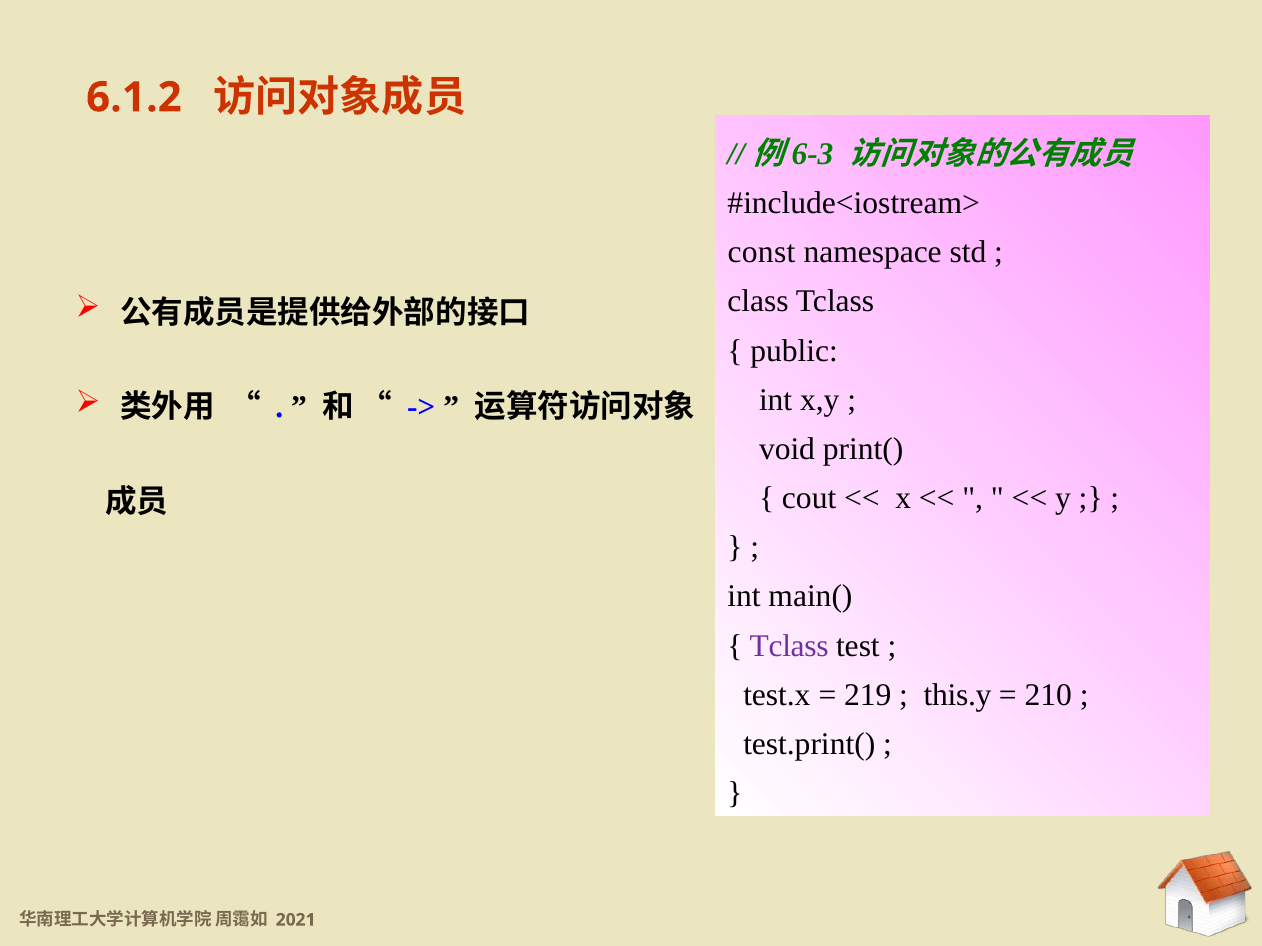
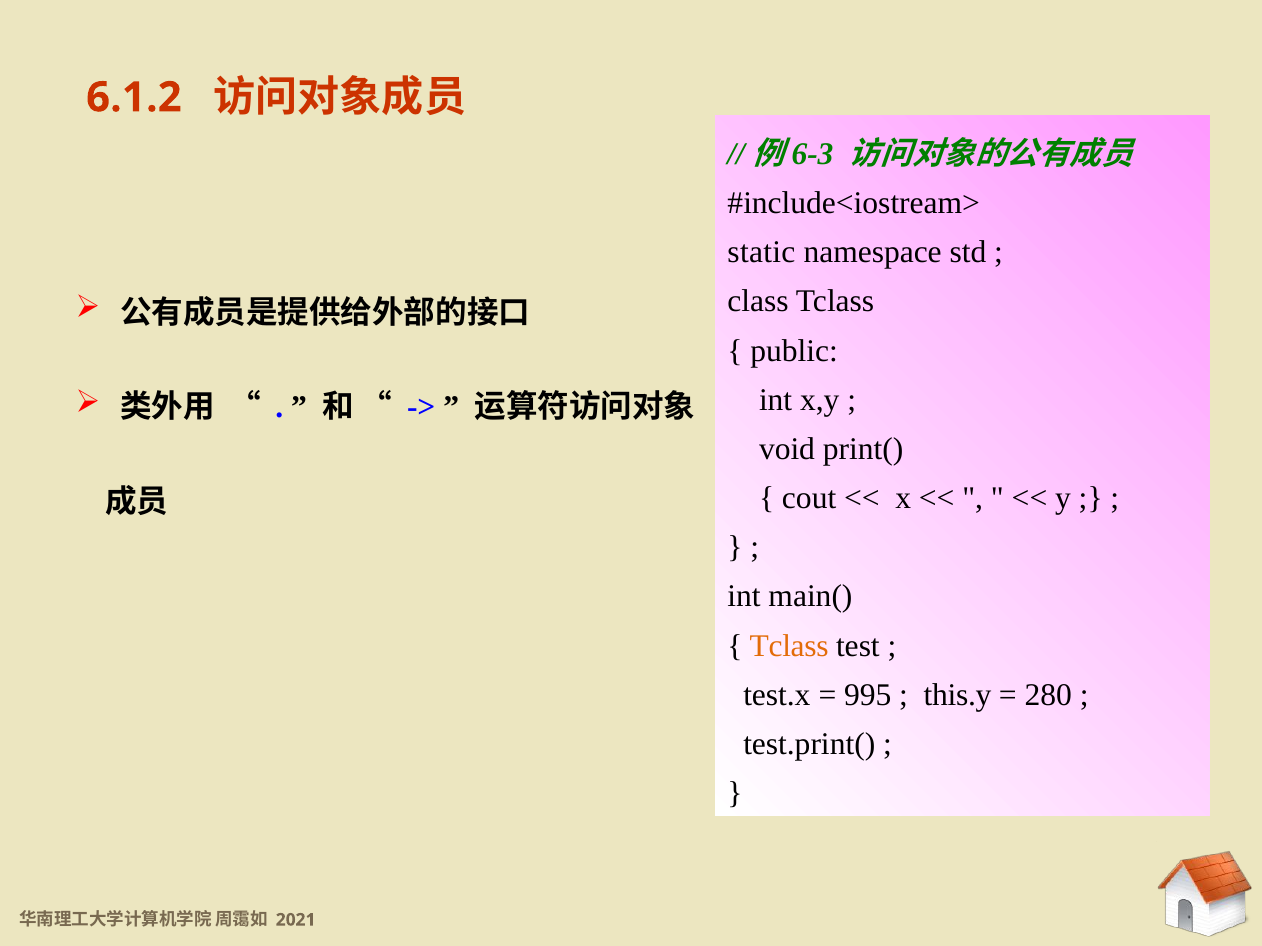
const: const -> static (761, 252)
Tclass colour: purple -> orange (789, 646)
219: 219 -> 995 (868, 695)
210: 210 -> 280 (1048, 695)
